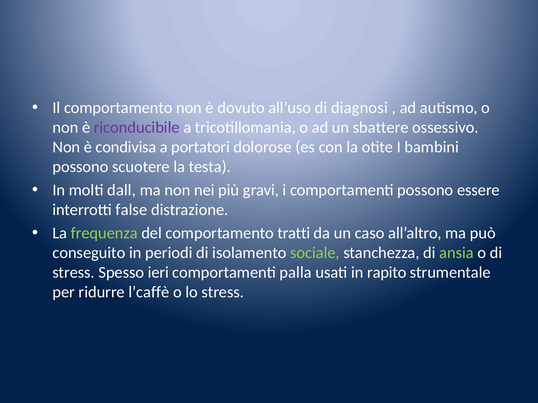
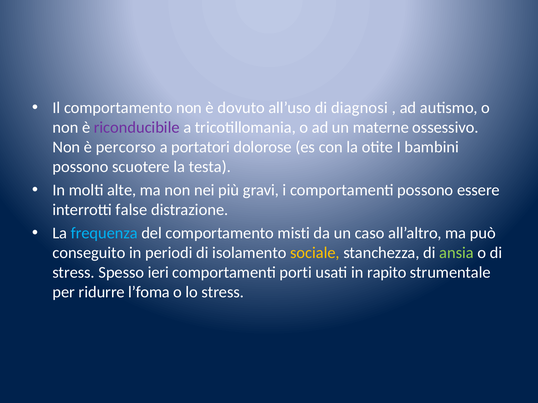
sbattere: sbattere -> materne (381, 128)
condivisa: condivisa -> percorso (126, 147)
dall: dall -> alte (122, 190)
frequenza colour: light green -> light blue (104, 233)
tratti: tratti -> misti (294, 233)
sociale colour: light green -> yellow (315, 253)
palla: palla -> porti (296, 273)
l’caffè: l’caffè -> l’foma (149, 292)
